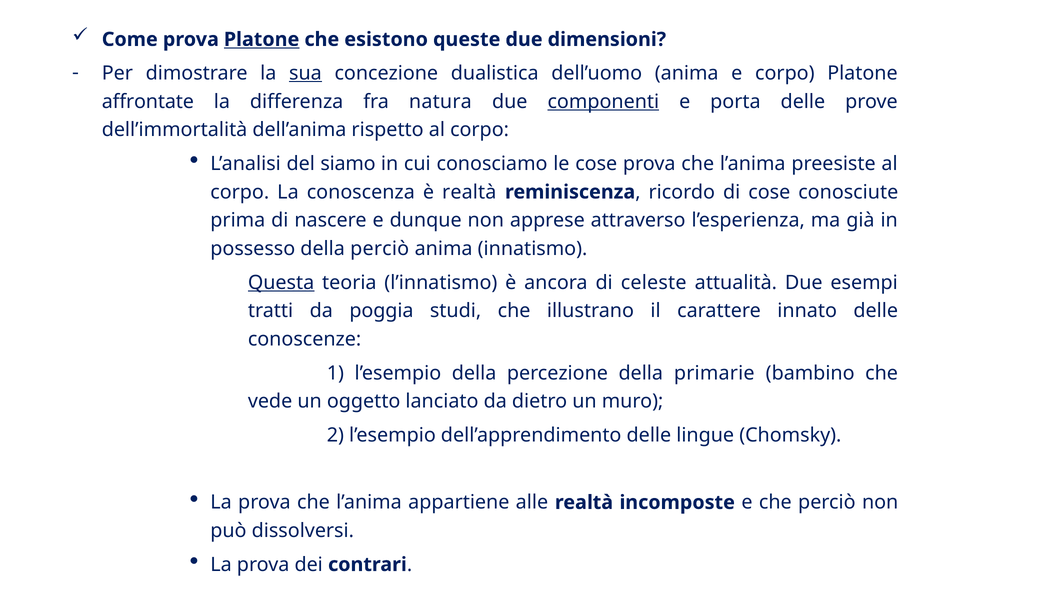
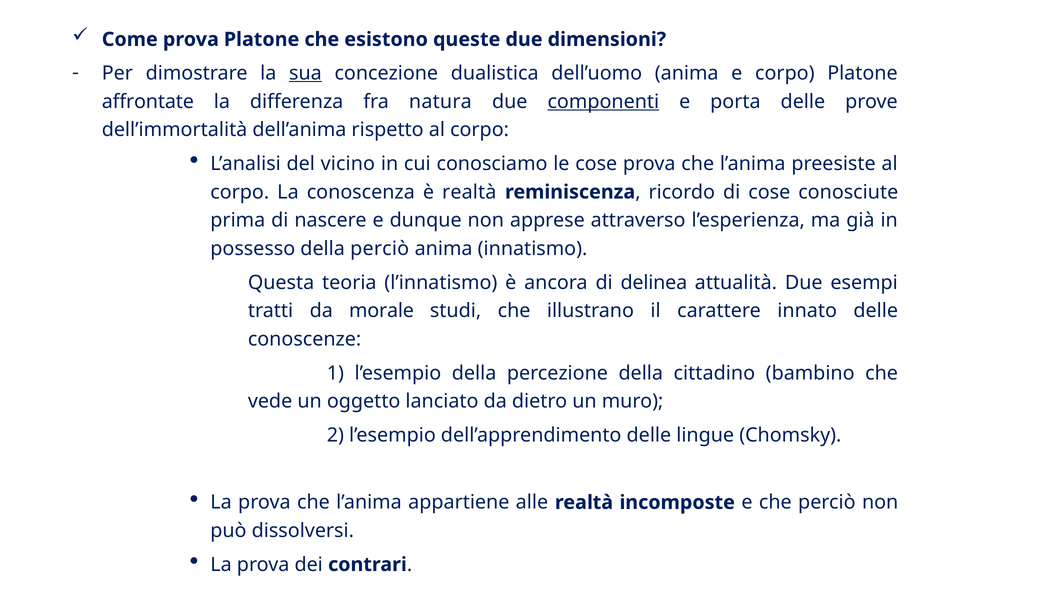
Platone underline: present -> none (262, 39)
siamo: siamo -> vicino (348, 164)
Questa underline: present -> none (281, 283)
celeste: celeste -> delinea (654, 283)
poggia: poggia -> morale (382, 311)
primarie: primarie -> cittadino (714, 373)
